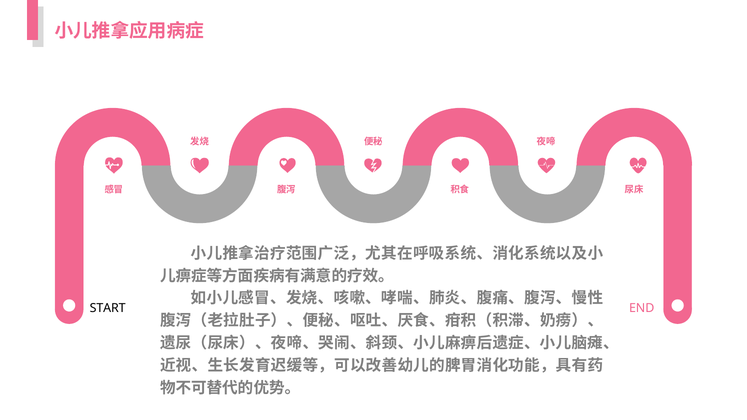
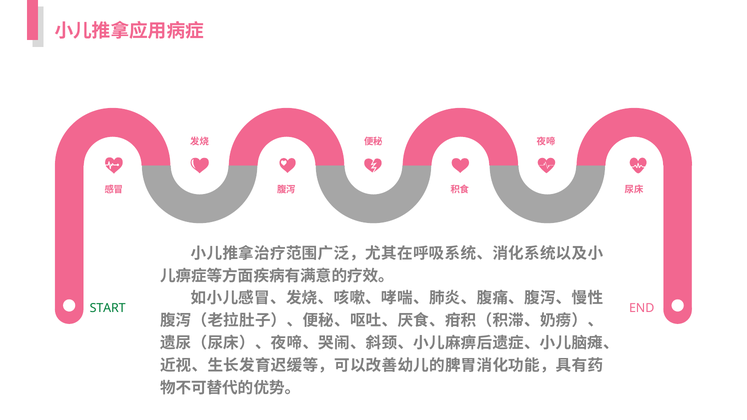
START colour: black -> green (108, 308)
